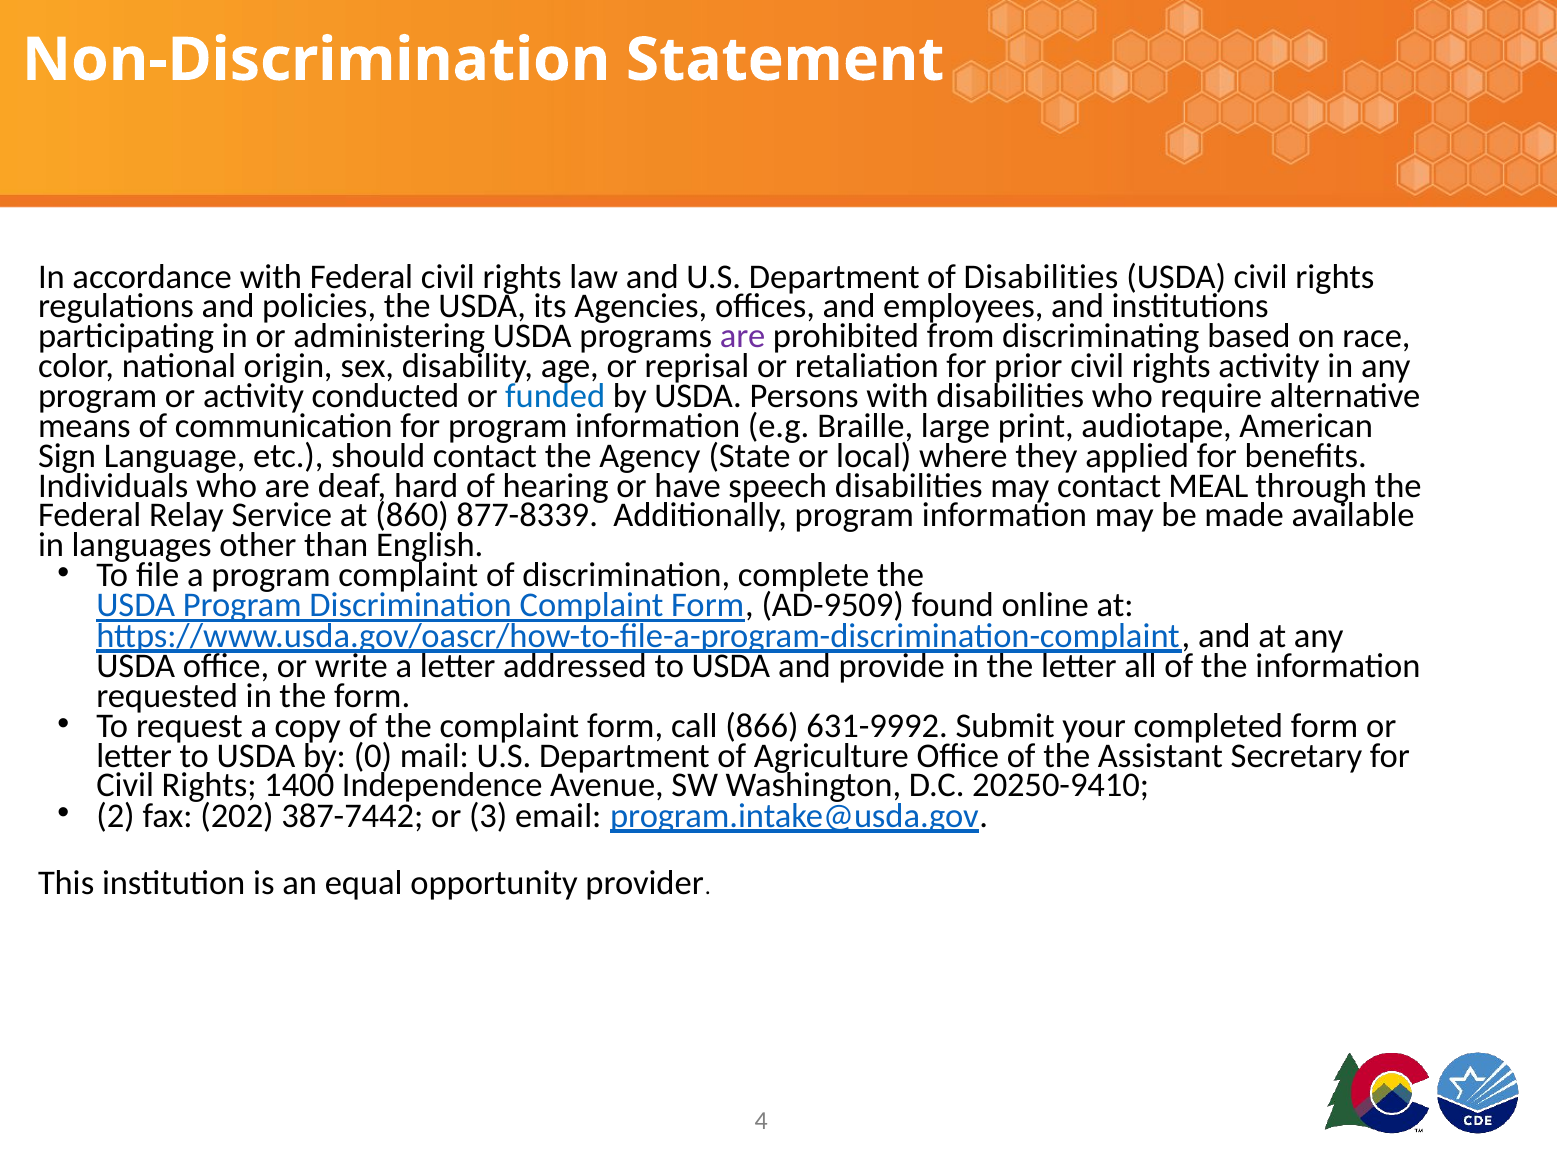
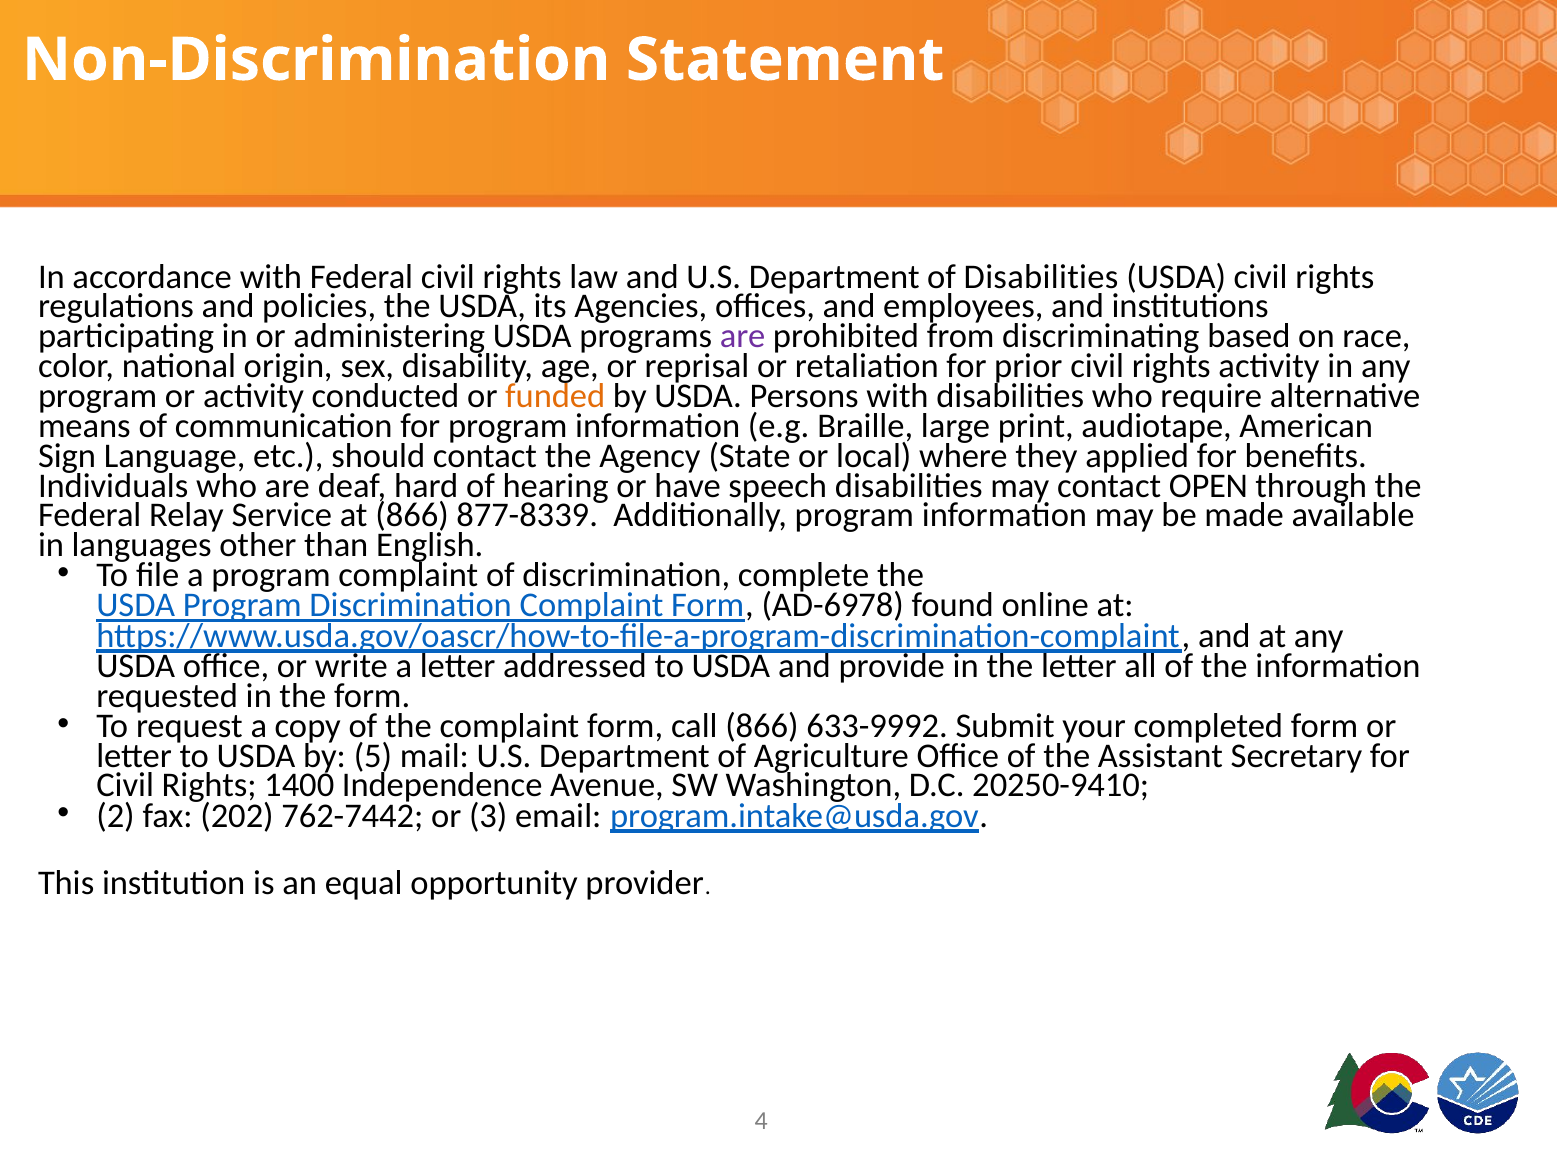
funded colour: blue -> orange (555, 396)
MEAL: MEAL -> OPEN (1208, 486)
at 860: 860 -> 866 (412, 515)
AD-9509: AD-9509 -> AD-6978 (833, 605)
631-9992: 631-9992 -> 633-9992 (877, 726)
0: 0 -> 5 (373, 756)
387-7442: 387-7442 -> 762-7442 (352, 816)
